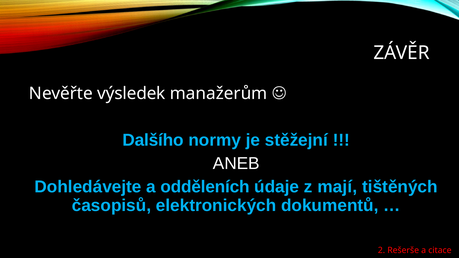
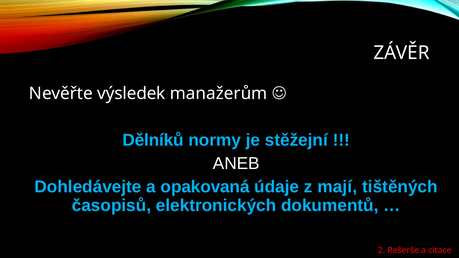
Dalšího: Dalšího -> Dělníků (153, 140)
odděleních: odděleních -> opakovaná (205, 187)
